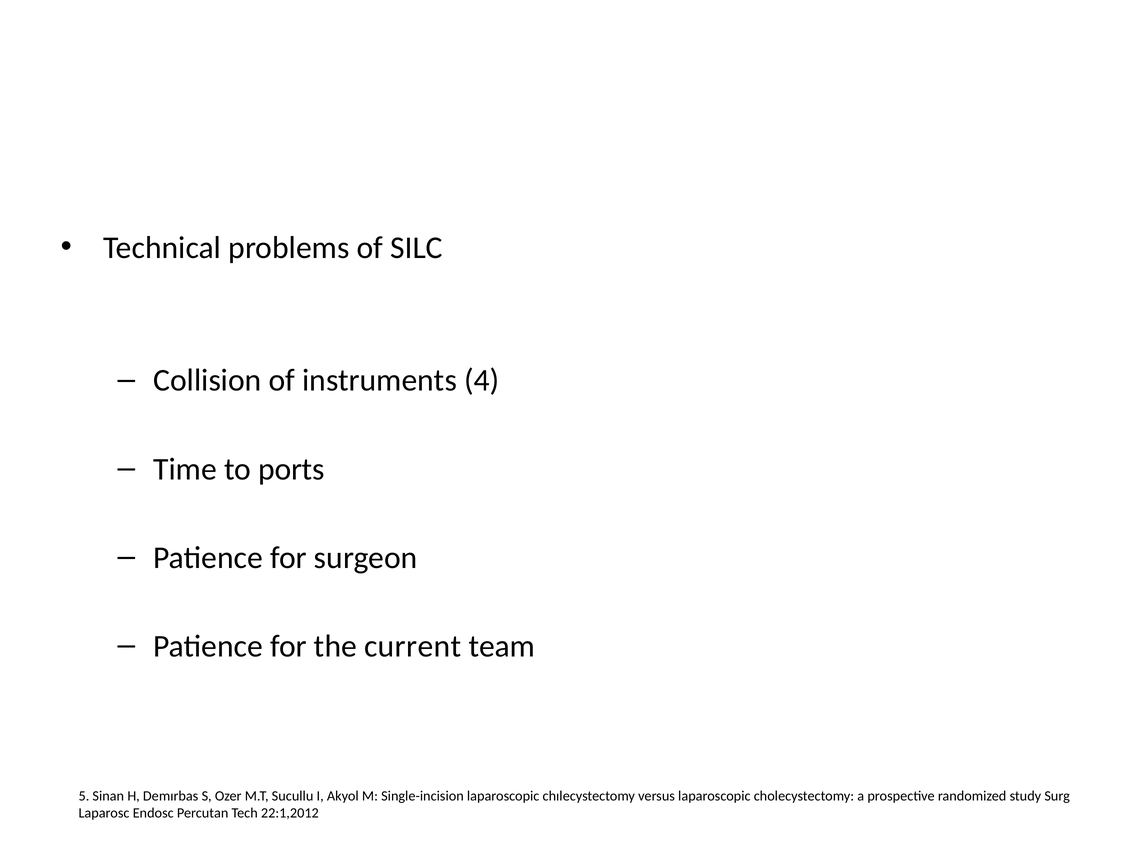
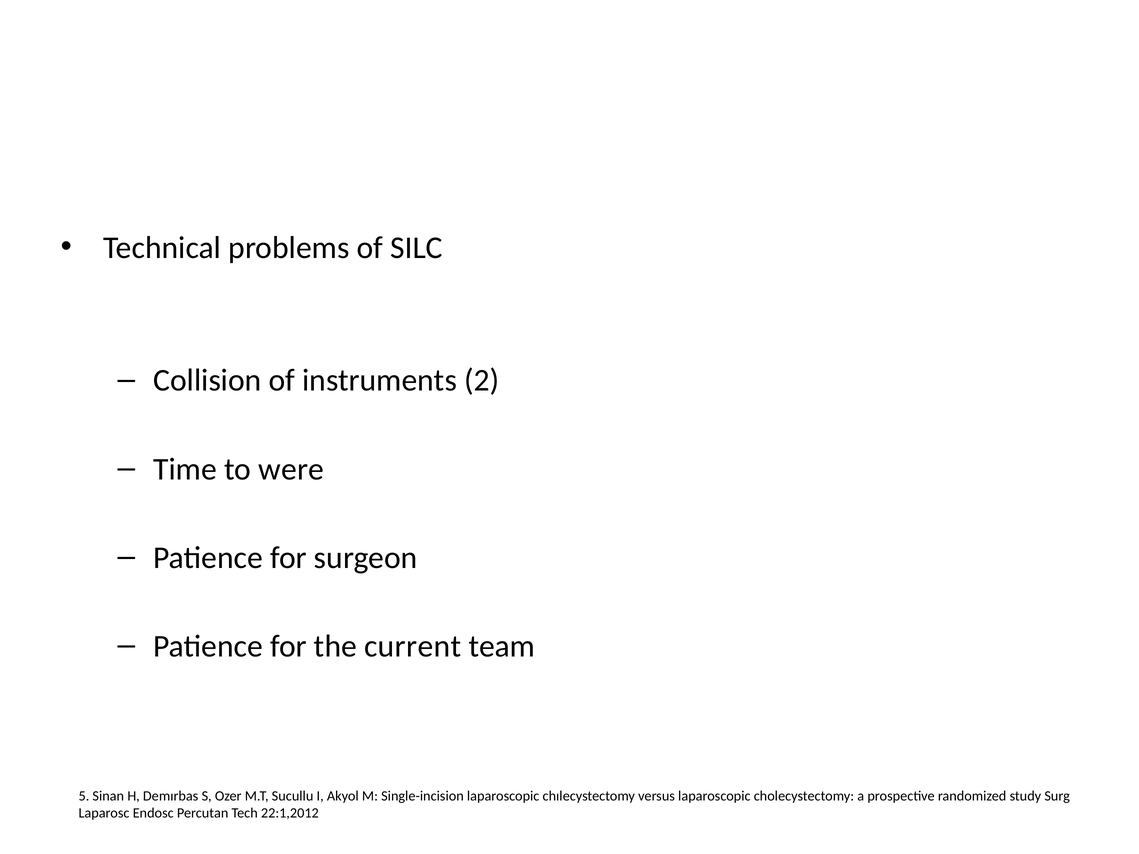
4: 4 -> 2 (482, 381)
ports: ports -> were (291, 469)
